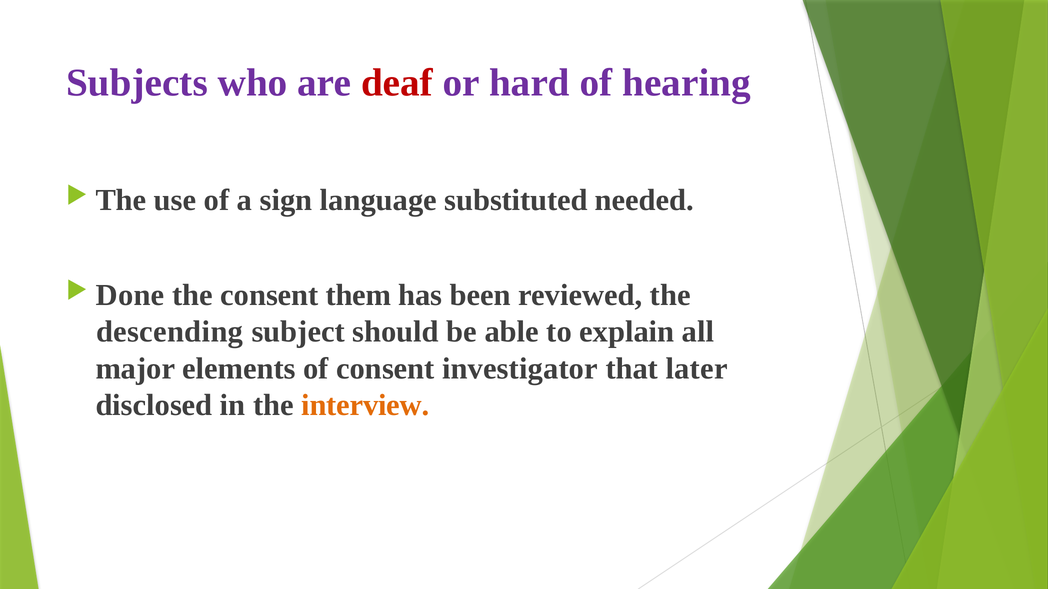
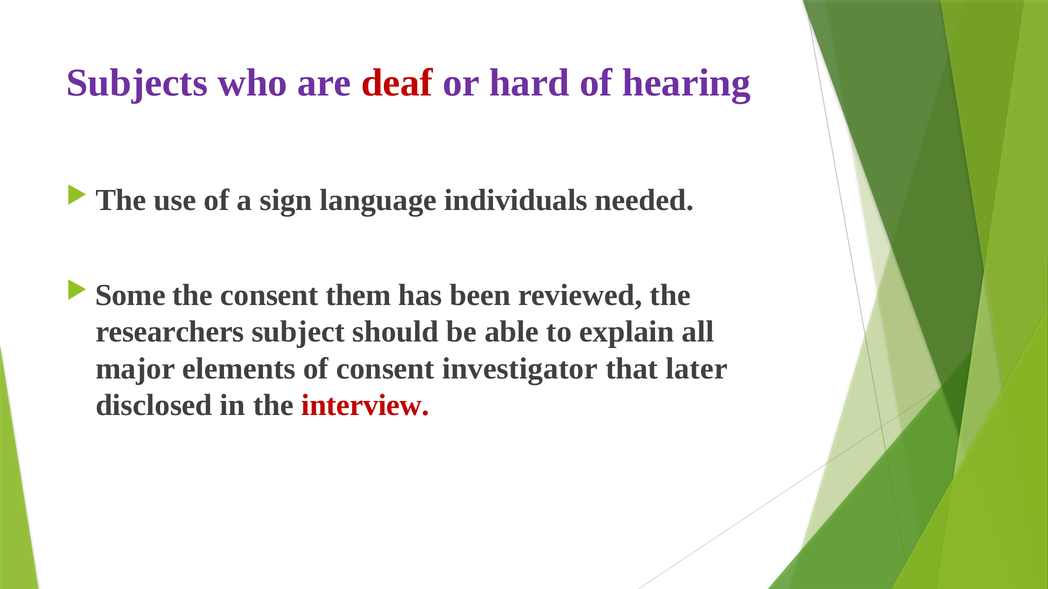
substituted: substituted -> individuals (516, 200)
Done: Done -> Some (130, 295)
descending: descending -> researchers (170, 332)
interview colour: orange -> red (365, 406)
